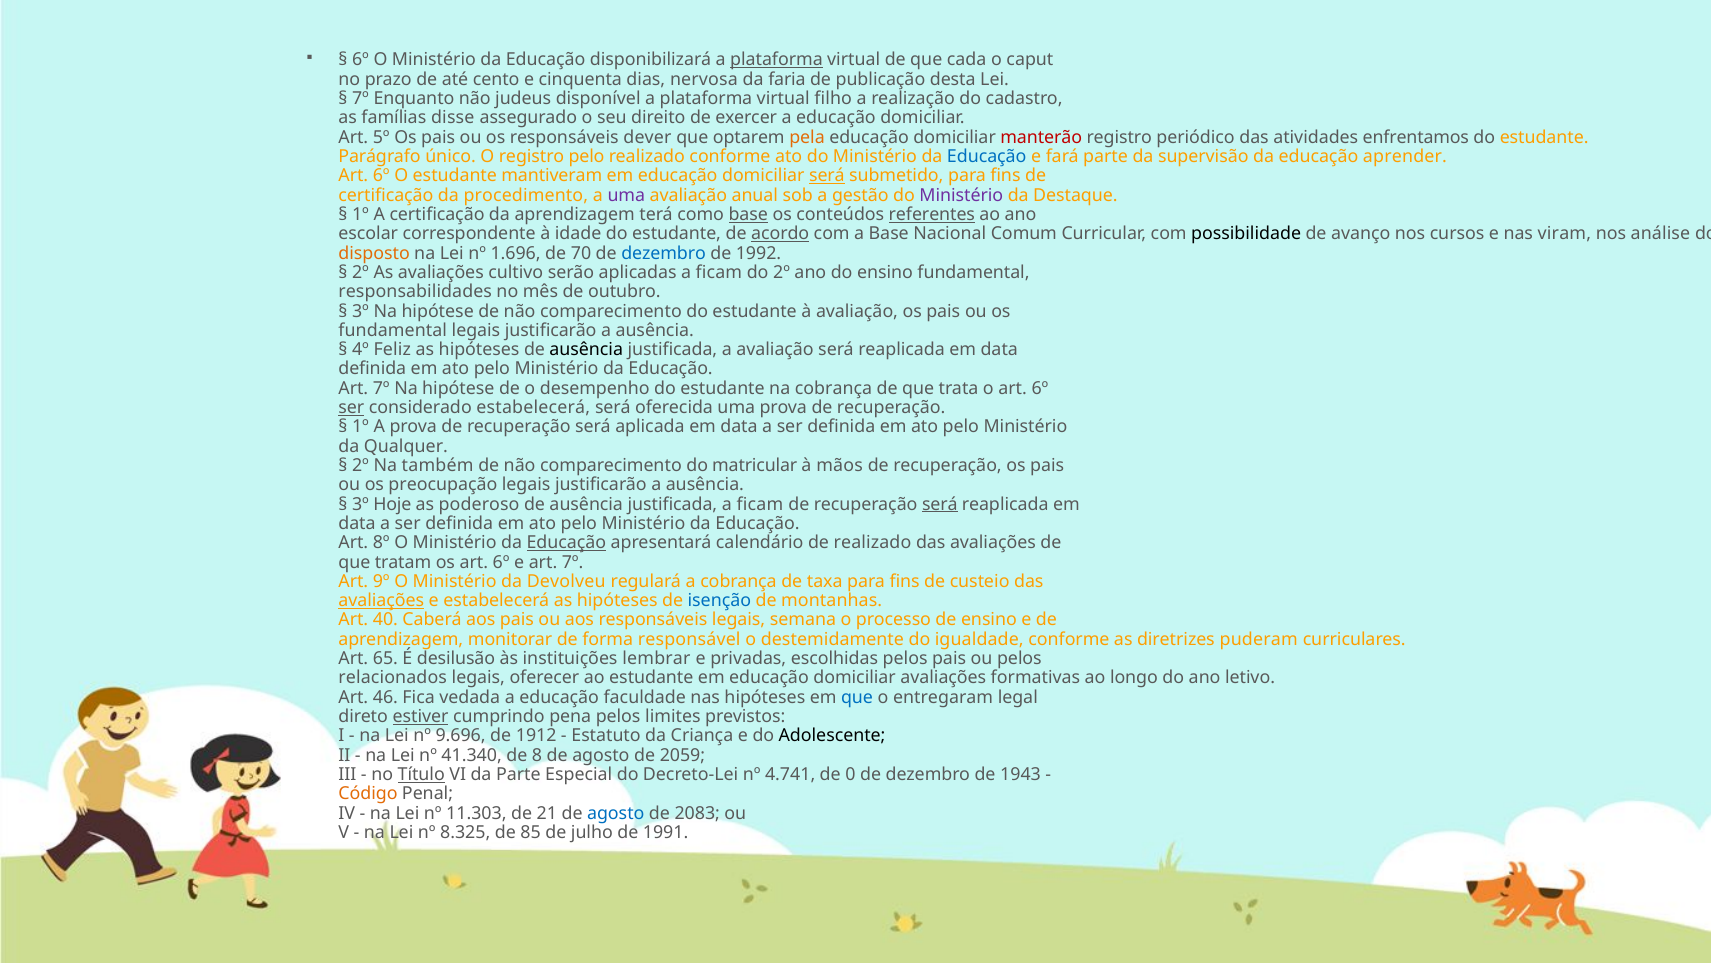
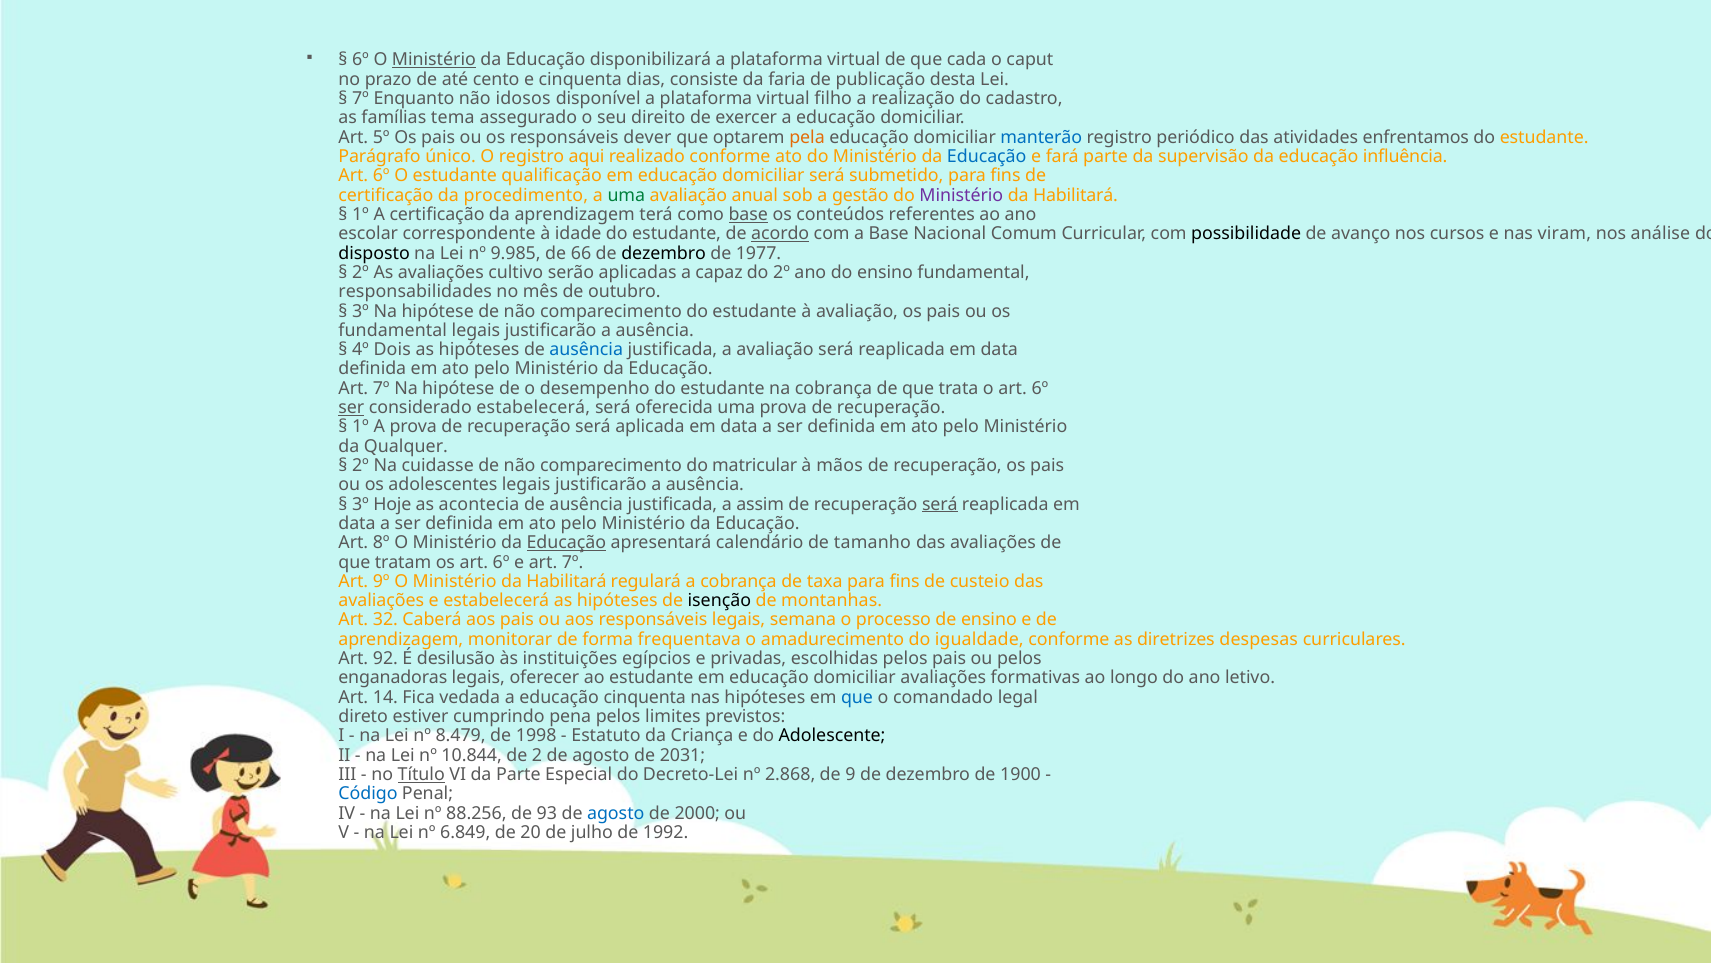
Ministério underline: none -> present (434, 60)
plataforma underline: present -> none (776, 60)
nervosa: nervosa -> consiste (704, 79)
judeus: judeus -> idosos (523, 99)
disse: disse -> tema (453, 118)
manterão colour: red -> blue (1041, 137)
registro pelo: pelo -> aqui (587, 157)
aprender: aprender -> influência (1405, 157)
mantiveram: mantiveram -> qualificação (552, 176)
será underline: present -> none (827, 176)
uma colour: purple -> green (626, 195)
Destaque: Destaque -> Habilitará (1075, 195)
referentes underline: present -> none (932, 214)
disposto colour: orange -> black (374, 253)
1.696: 1.696 -> 9.985 (516, 253)
70: 70 -> 66 (581, 253)
dezembro colour: blue -> black (664, 253)
1992: 1992 -> 1977 (759, 253)
aplicadas a ficam: ficam -> capaz (719, 272)
Feliz: Feliz -> Dois (392, 350)
ausência colour: black -> blue (586, 350)
também: também -> cuidasse (438, 465)
preocupação: preocupação -> adolescentes (443, 485)
poderoso: poderoso -> acontecia (479, 504)
justificada a ficam: ficam -> assim (760, 504)
de realizado: realizado -> tamanho (872, 543)
O Ministério da Devolveu: Devolveu -> Habilitará (566, 581)
avaliações underline: present -> none (381, 600)
isenção colour: blue -> black (719, 600)
40: 40 -> 32 (385, 620)
responsável: responsável -> frequentava (689, 639)
destemidamente: destemidamente -> amadurecimento (832, 639)
puderam: puderam -> despesas (1259, 639)
65: 65 -> 92 (385, 658)
lembrar: lembrar -> egípcios (657, 658)
relacionados: relacionados -> enganadoras (393, 678)
46: 46 -> 14 (385, 697)
educação faculdade: faculdade -> cinquenta (645, 697)
entregaram: entregaram -> comandado (943, 697)
estiver underline: present -> none (421, 716)
9.696: 9.696 -> 8.479 (461, 736)
1912: 1912 -> 1998 (536, 736)
41.340: 41.340 -> 10.844 (472, 755)
8: 8 -> 2 (537, 755)
2059: 2059 -> 2031 (682, 755)
4.741: 4.741 -> 2.868 (790, 774)
0: 0 -> 9 (850, 774)
1943: 1943 -> 1900 (1021, 774)
Código colour: orange -> blue (368, 793)
11.303: 11.303 -> 88.256 (476, 813)
21: 21 -> 93 (547, 813)
2083: 2083 -> 2000 (697, 813)
8.325: 8.325 -> 6.849 (465, 832)
85: 85 -> 20 (531, 832)
1991: 1991 -> 1992 (666, 832)
